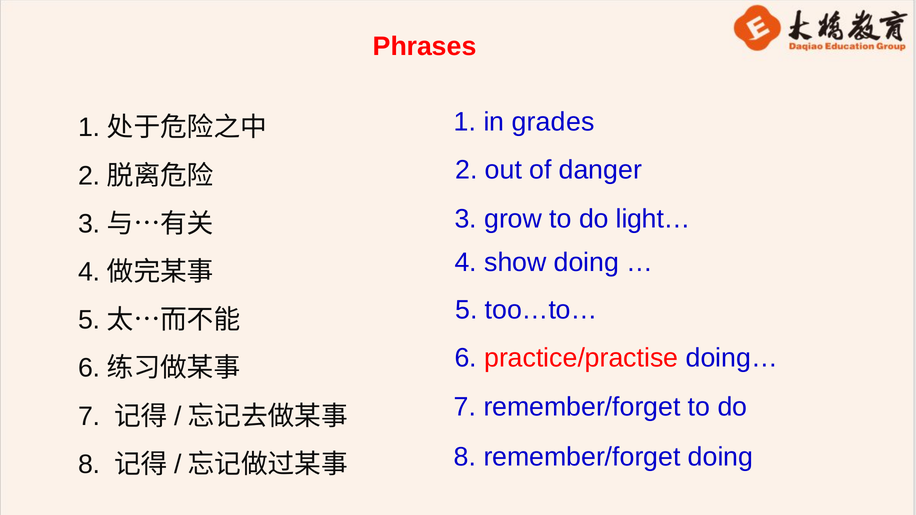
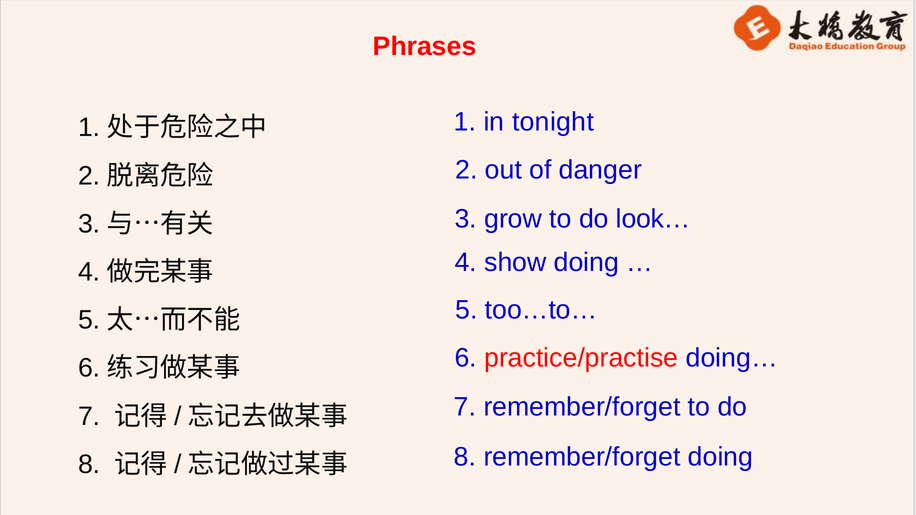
grades: grades -> tonight (553, 122)
light…: light… -> look… (653, 219)
